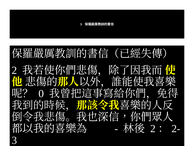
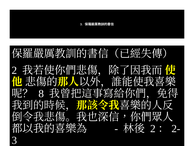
0: 0 -> 8 (41, 93)
